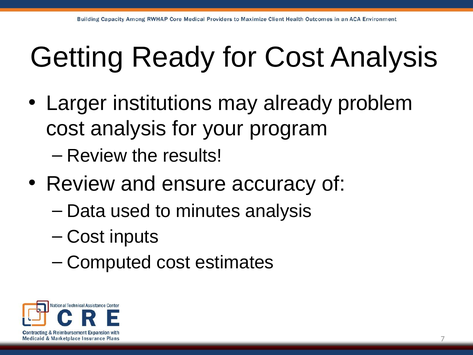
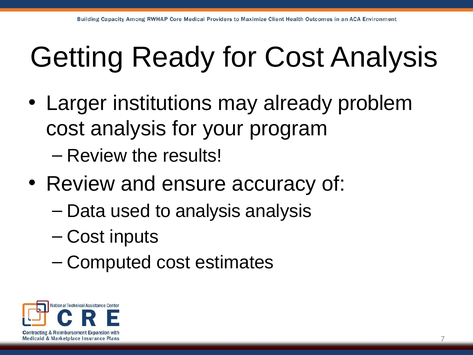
to minutes: minutes -> analysis (208, 211)
